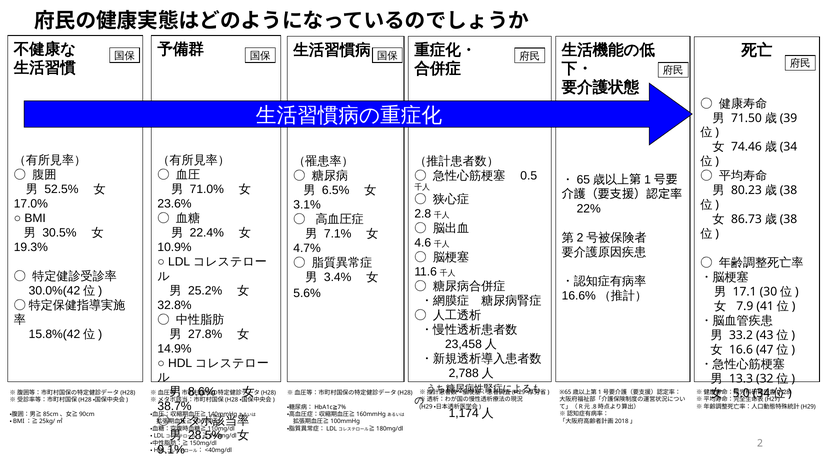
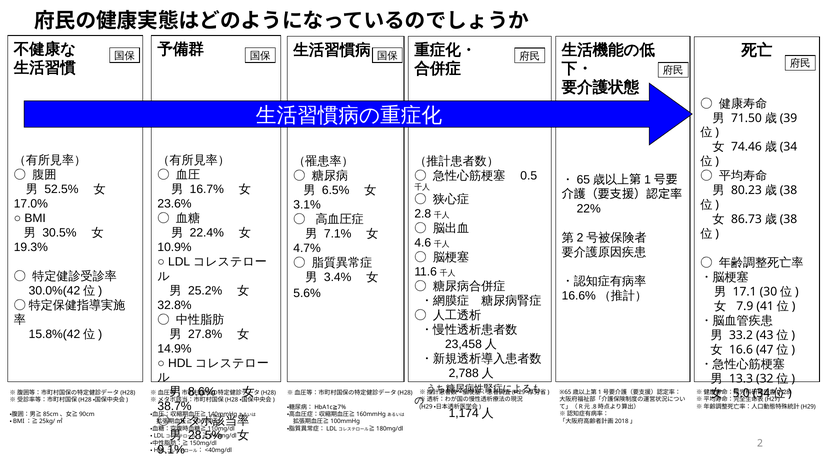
71.0%: 71.0% -> 16.7% (207, 189)
